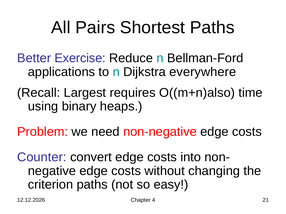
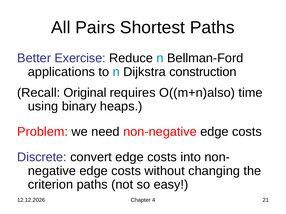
everywhere: everywhere -> construction (203, 72)
Largest: Largest -> Original (85, 93)
Counter: Counter -> Discrete (42, 157)
